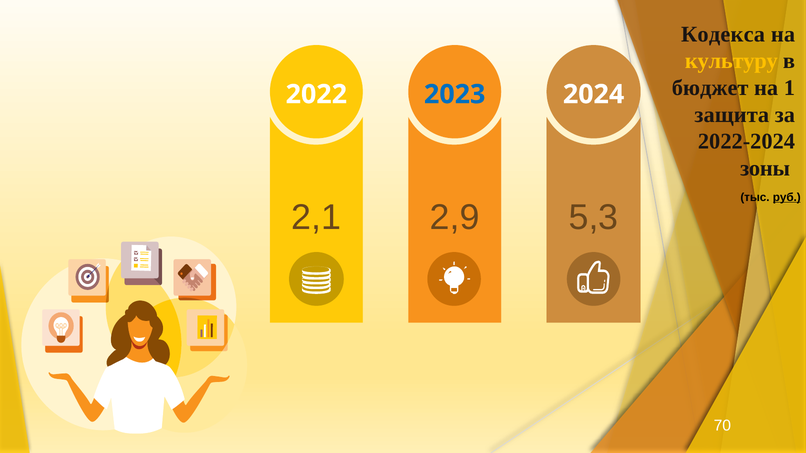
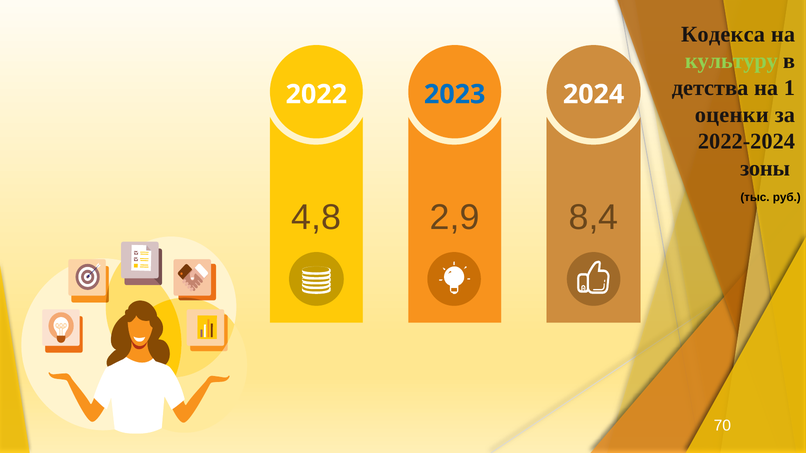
культуру colour: yellow -> light green (731, 61)
бюджет: бюджет -> детства (710, 88)
защита: защита -> оценки (732, 115)
руб underline: present -> none (787, 197)
2,1: 2,1 -> 4,8 (316, 218)
5,3: 5,3 -> 8,4 (594, 218)
